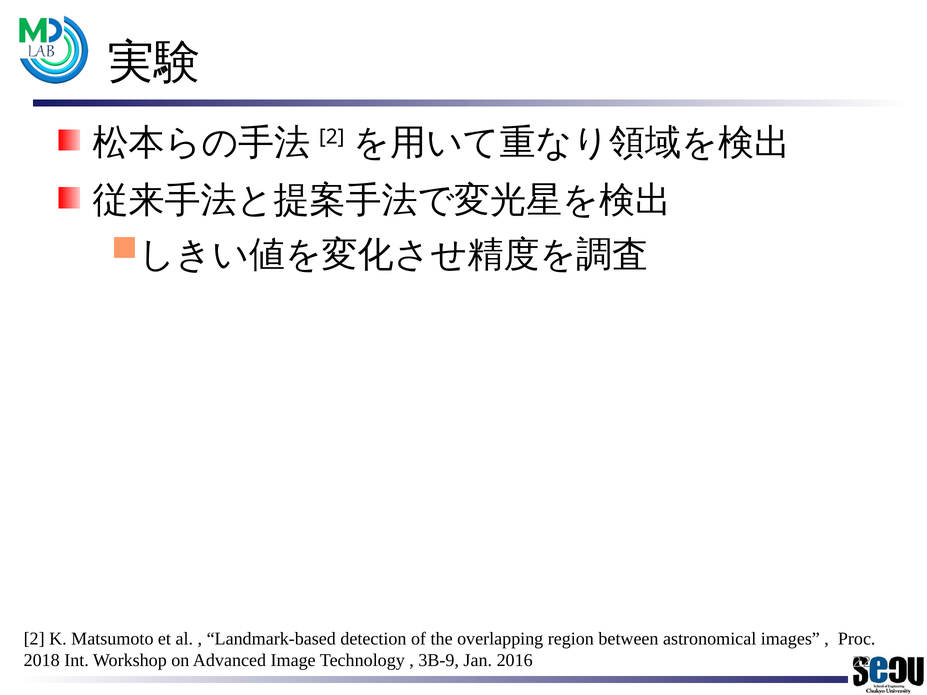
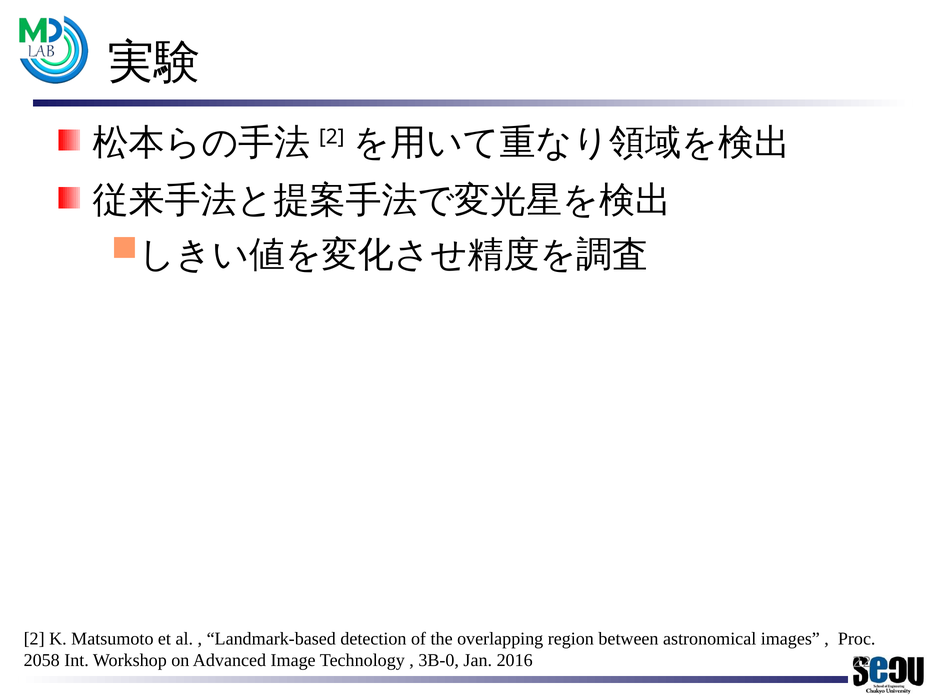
2018: 2018 -> 2058 (42, 661)
3B-9: 3B-9 -> 3B-0 (439, 661)
